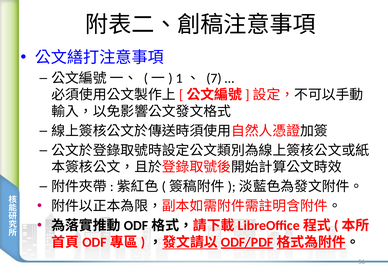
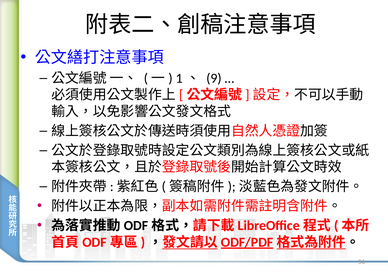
7: 7 -> 9 (214, 78)
